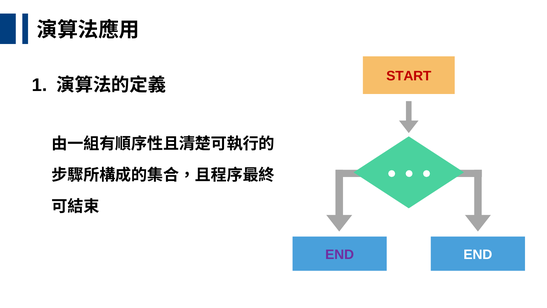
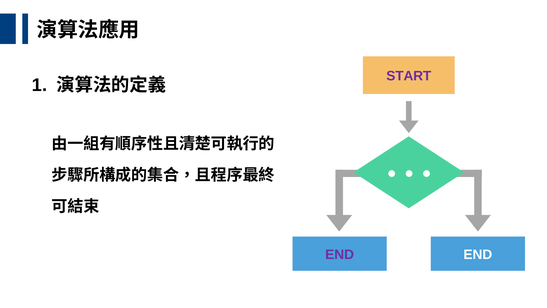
START colour: red -> purple (409, 76)
